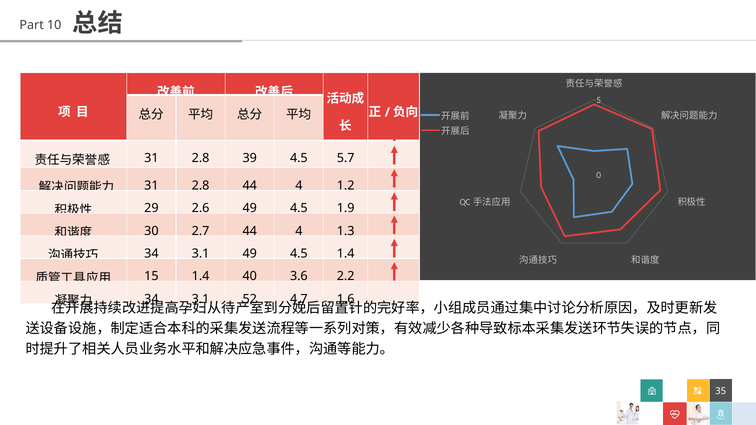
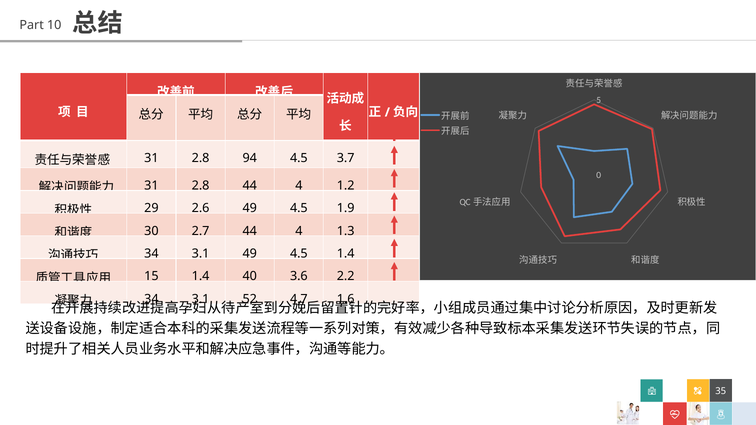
39: 39 -> 94 (250, 158)
5.7: 5.7 -> 3.7 (346, 158)
